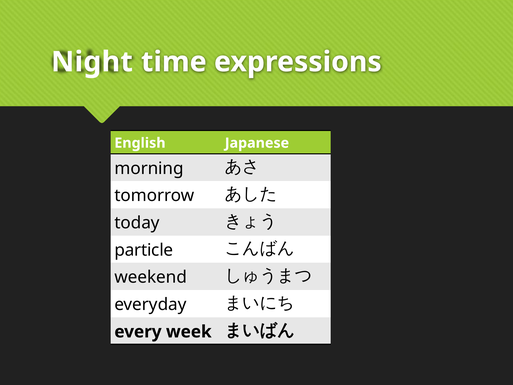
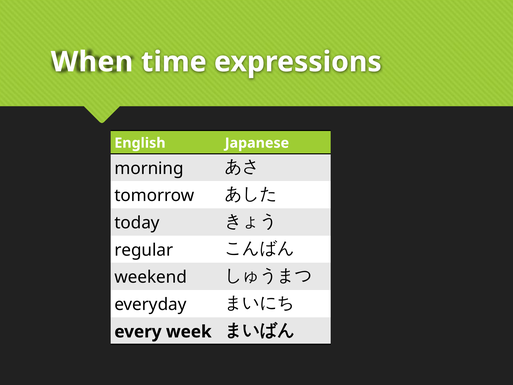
Night: Night -> When (92, 62)
particle: particle -> regular (144, 250)
